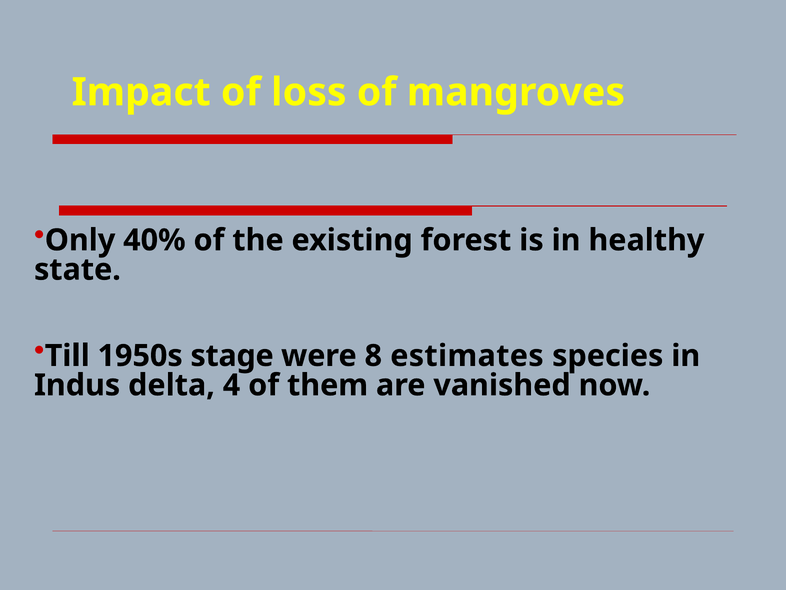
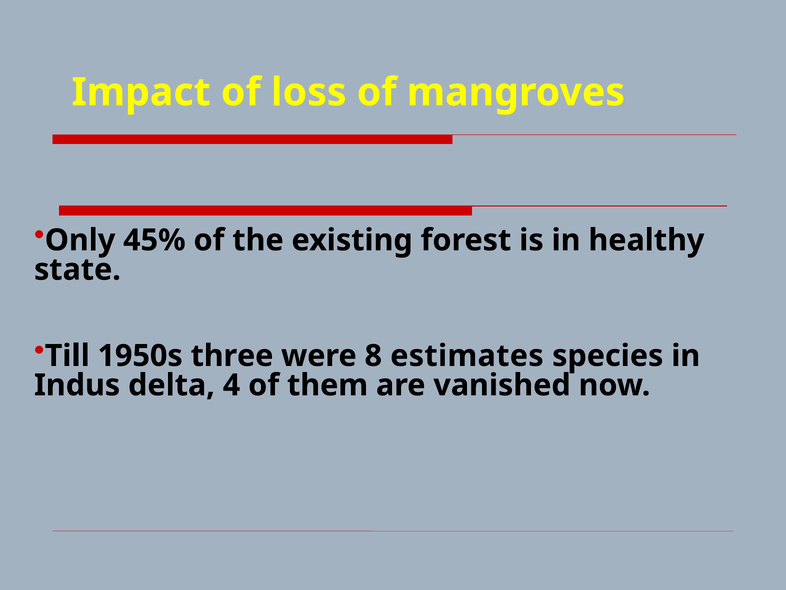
40%: 40% -> 45% (154, 240)
stage: stage -> three (232, 356)
